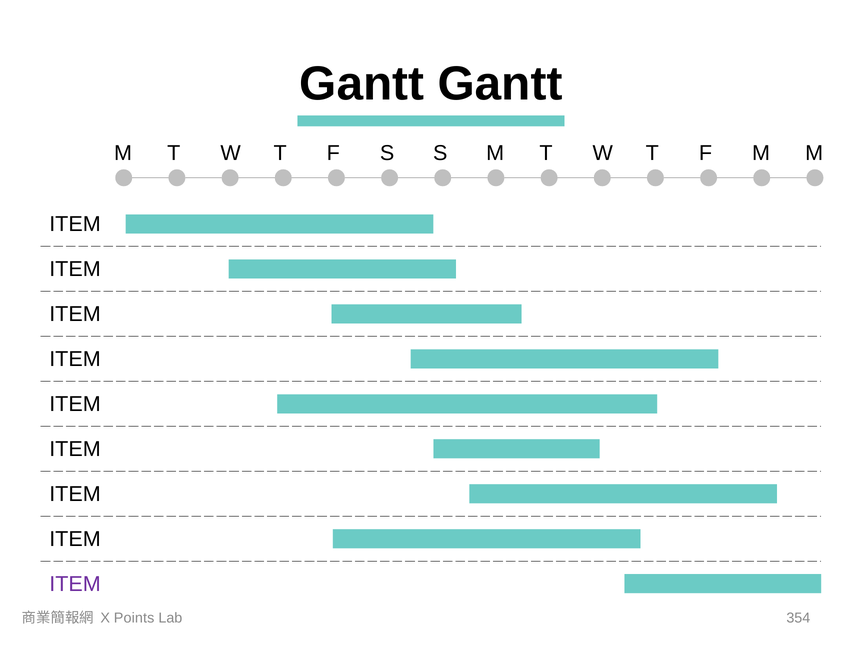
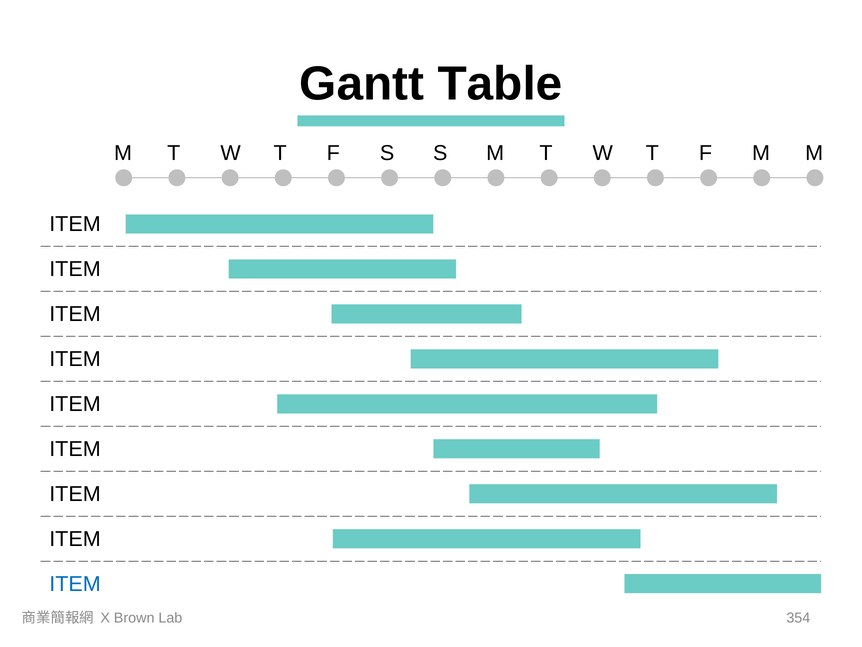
Gantt Gantt: Gantt -> Table (500, 84)
ITEM colour: purple -> blue (75, 584)
Points: Points -> Brown (134, 617)
